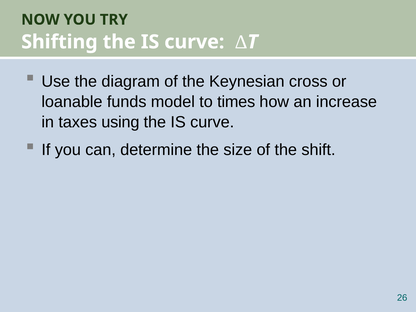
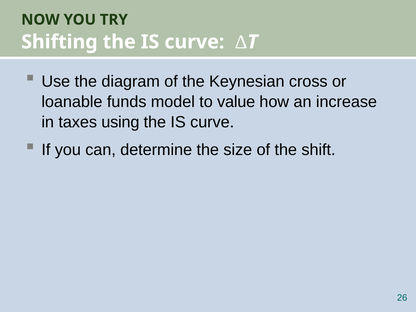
times: times -> value (236, 102)
